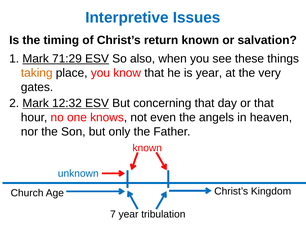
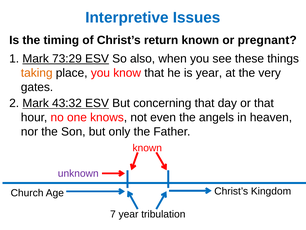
salvation: salvation -> pregnant (267, 40)
71:29: 71:29 -> 73:29 (67, 59)
12:32: 12:32 -> 43:32 (67, 103)
unknown colour: blue -> purple (78, 173)
